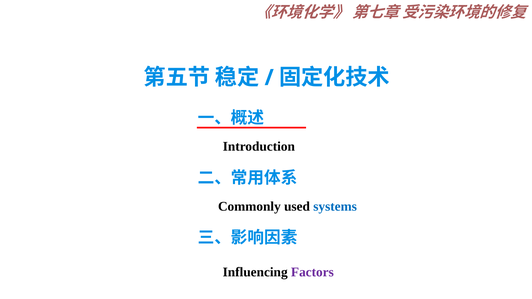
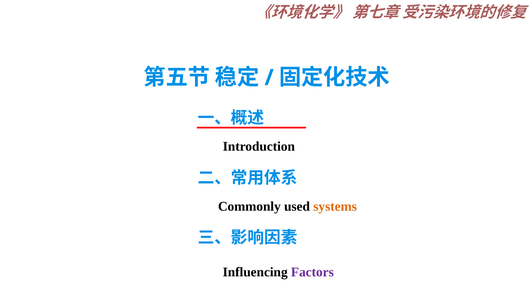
systems colour: blue -> orange (335, 206)
